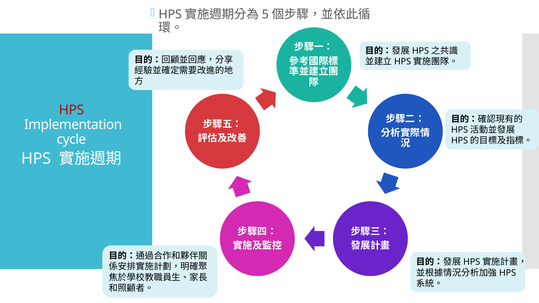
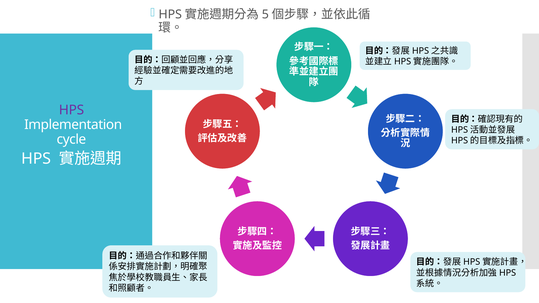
HPS colour: red -> purple (71, 110)
